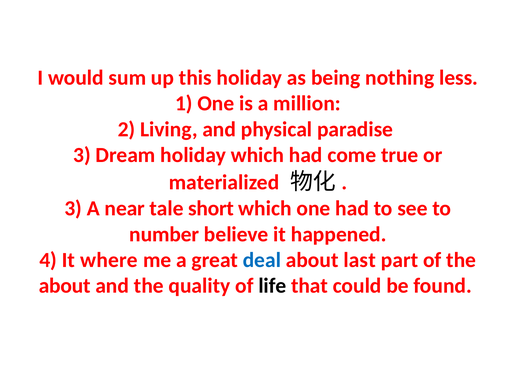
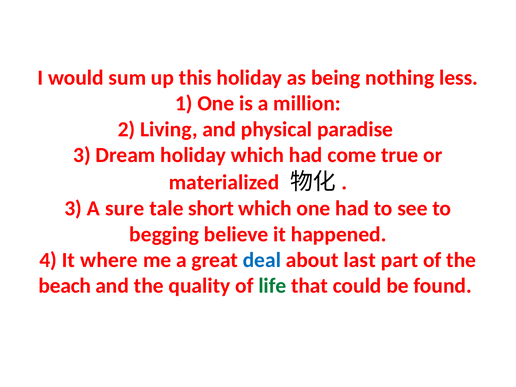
near: near -> sure (125, 208)
number: number -> begging (164, 234)
about: about -> beach (65, 286)
life colour: black -> green (272, 286)
